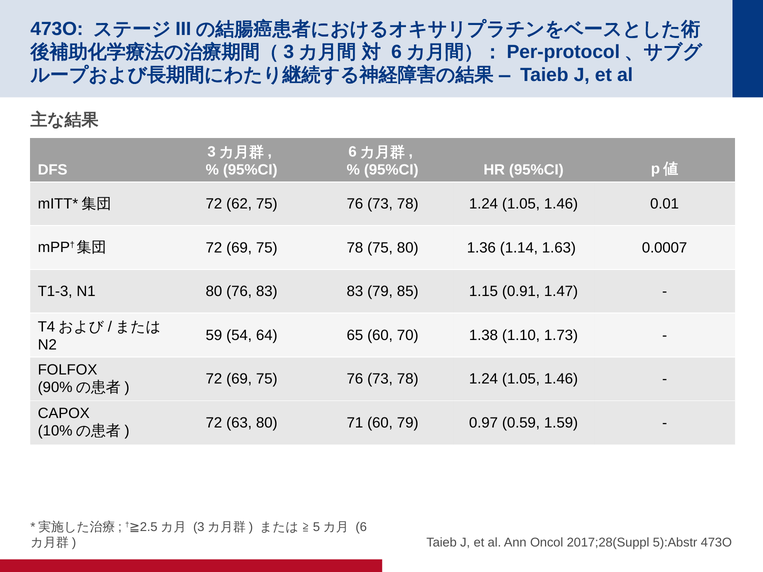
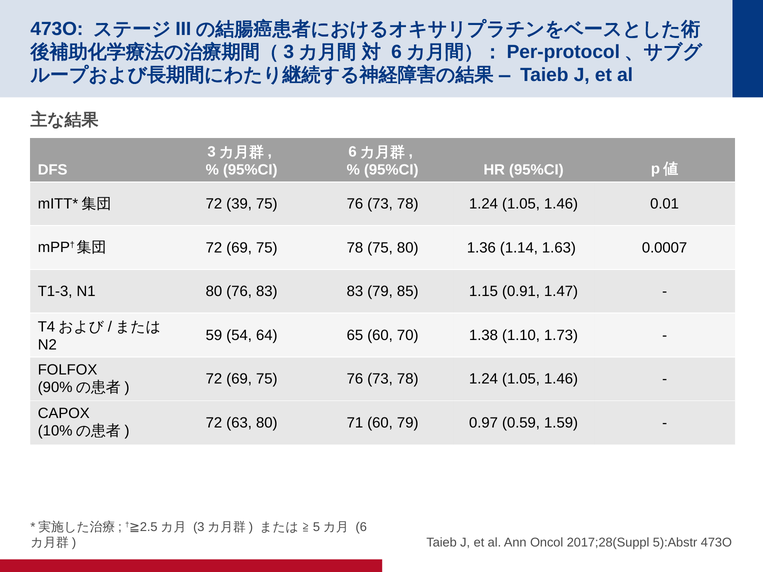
62: 62 -> 39 (239, 204)
